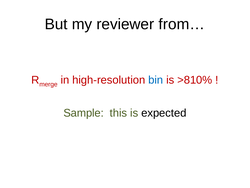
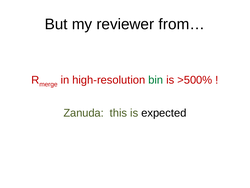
bin colour: blue -> green (156, 80)
>810%: >810% -> >500% (195, 80)
Sample: Sample -> Zanuda (84, 113)
